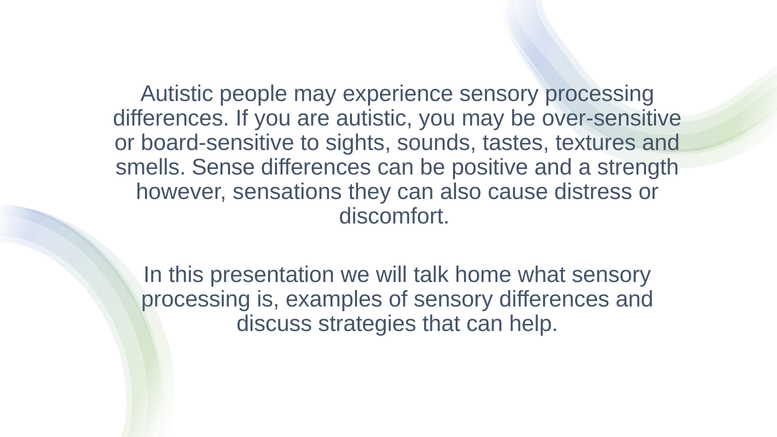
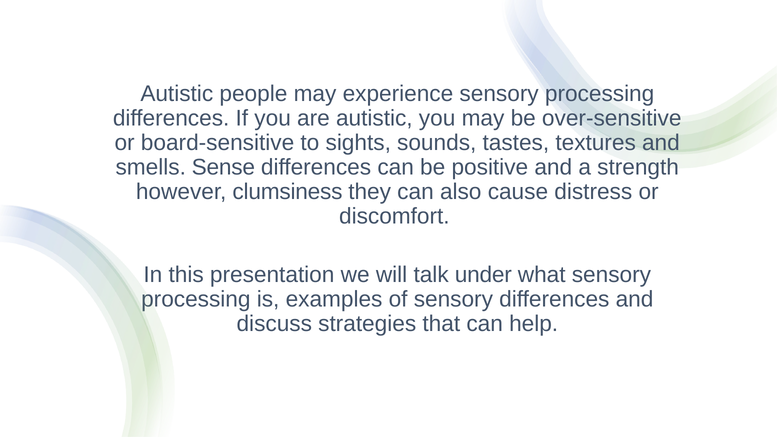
sensations: sensations -> clumsiness (287, 192)
home: home -> under (483, 275)
